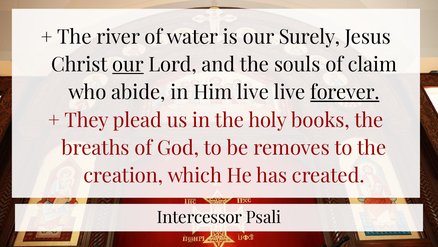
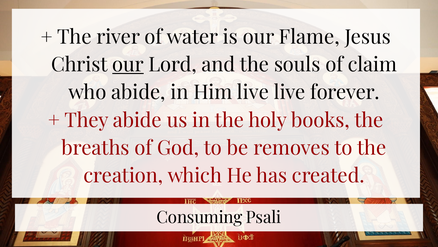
Surely: Surely -> Flame (309, 37)
forever underline: present -> none (345, 92)
plead: plead -> abide (137, 120)
Intercessor: Intercessor -> Consuming (199, 217)
